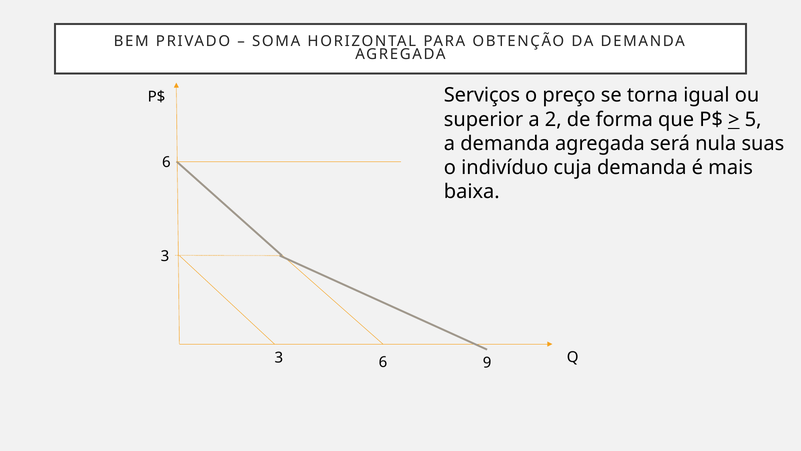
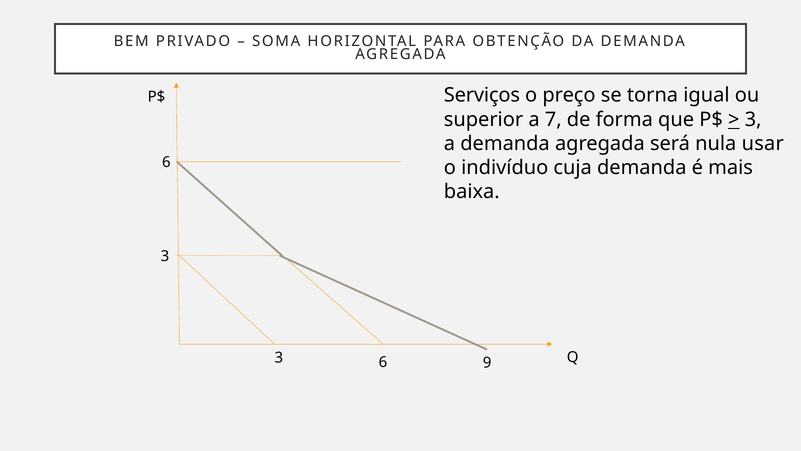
2: 2 -> 7 (553, 119)
5: 5 -> 3 (753, 119)
suas: suas -> usar (763, 143)
